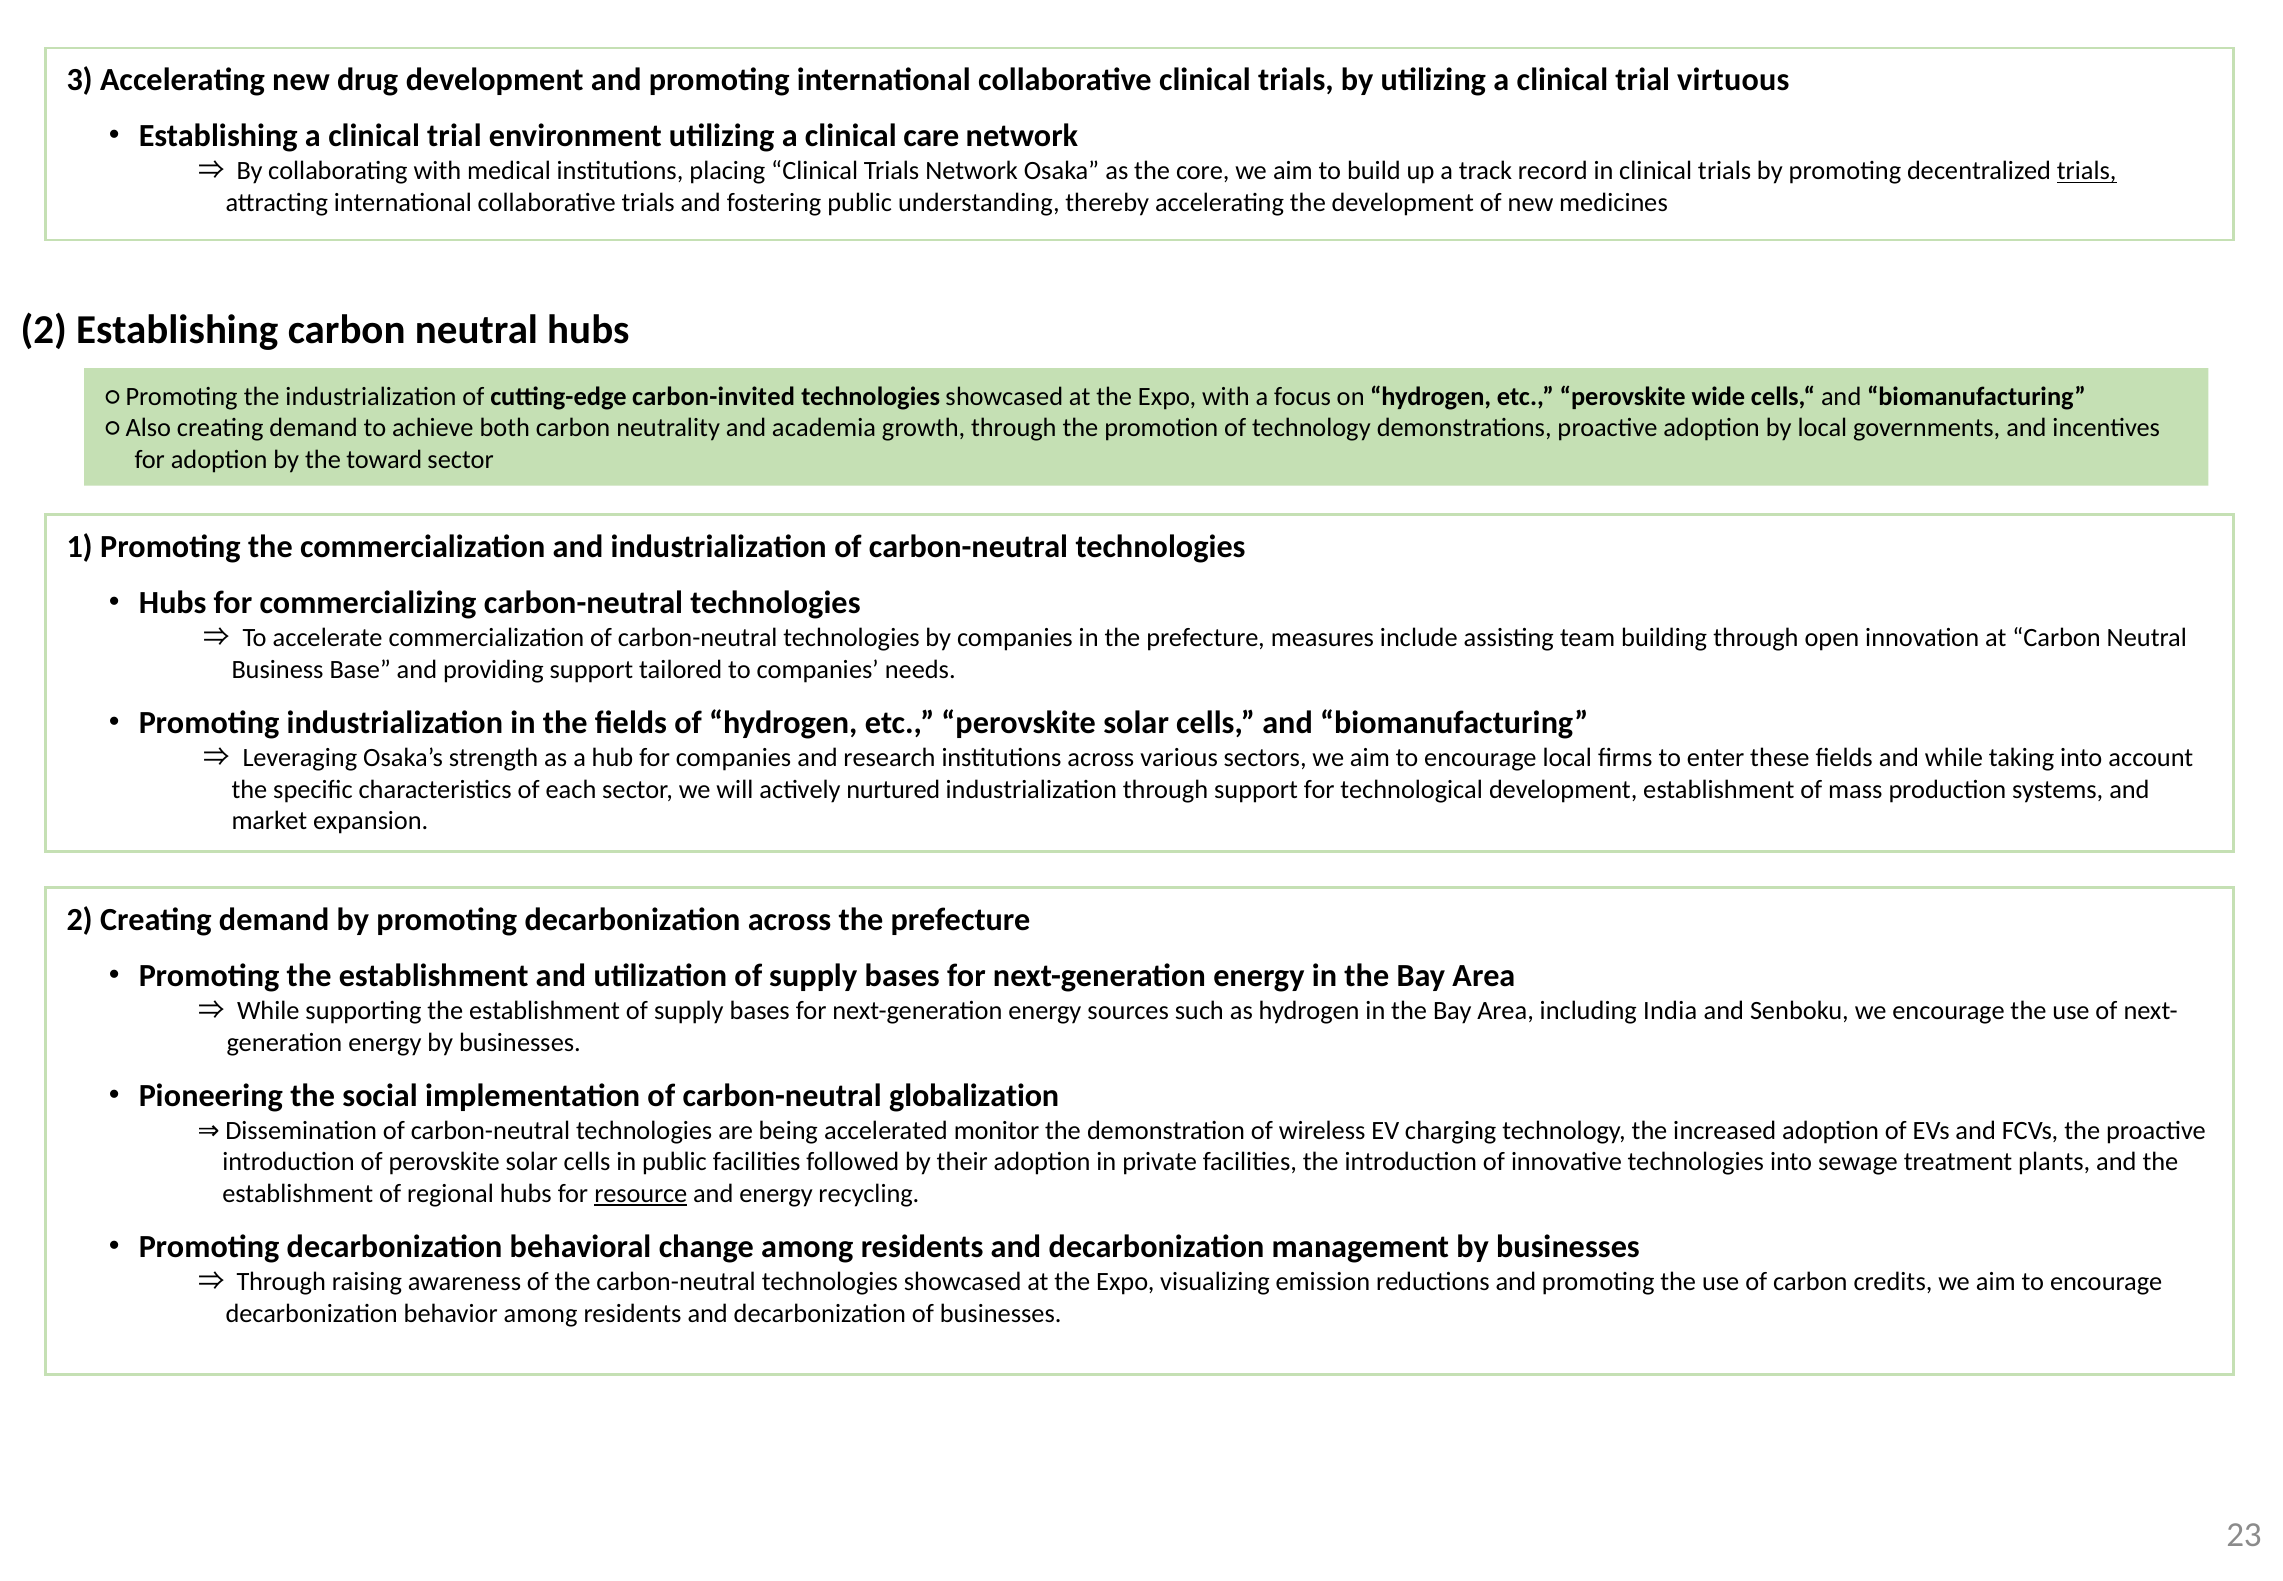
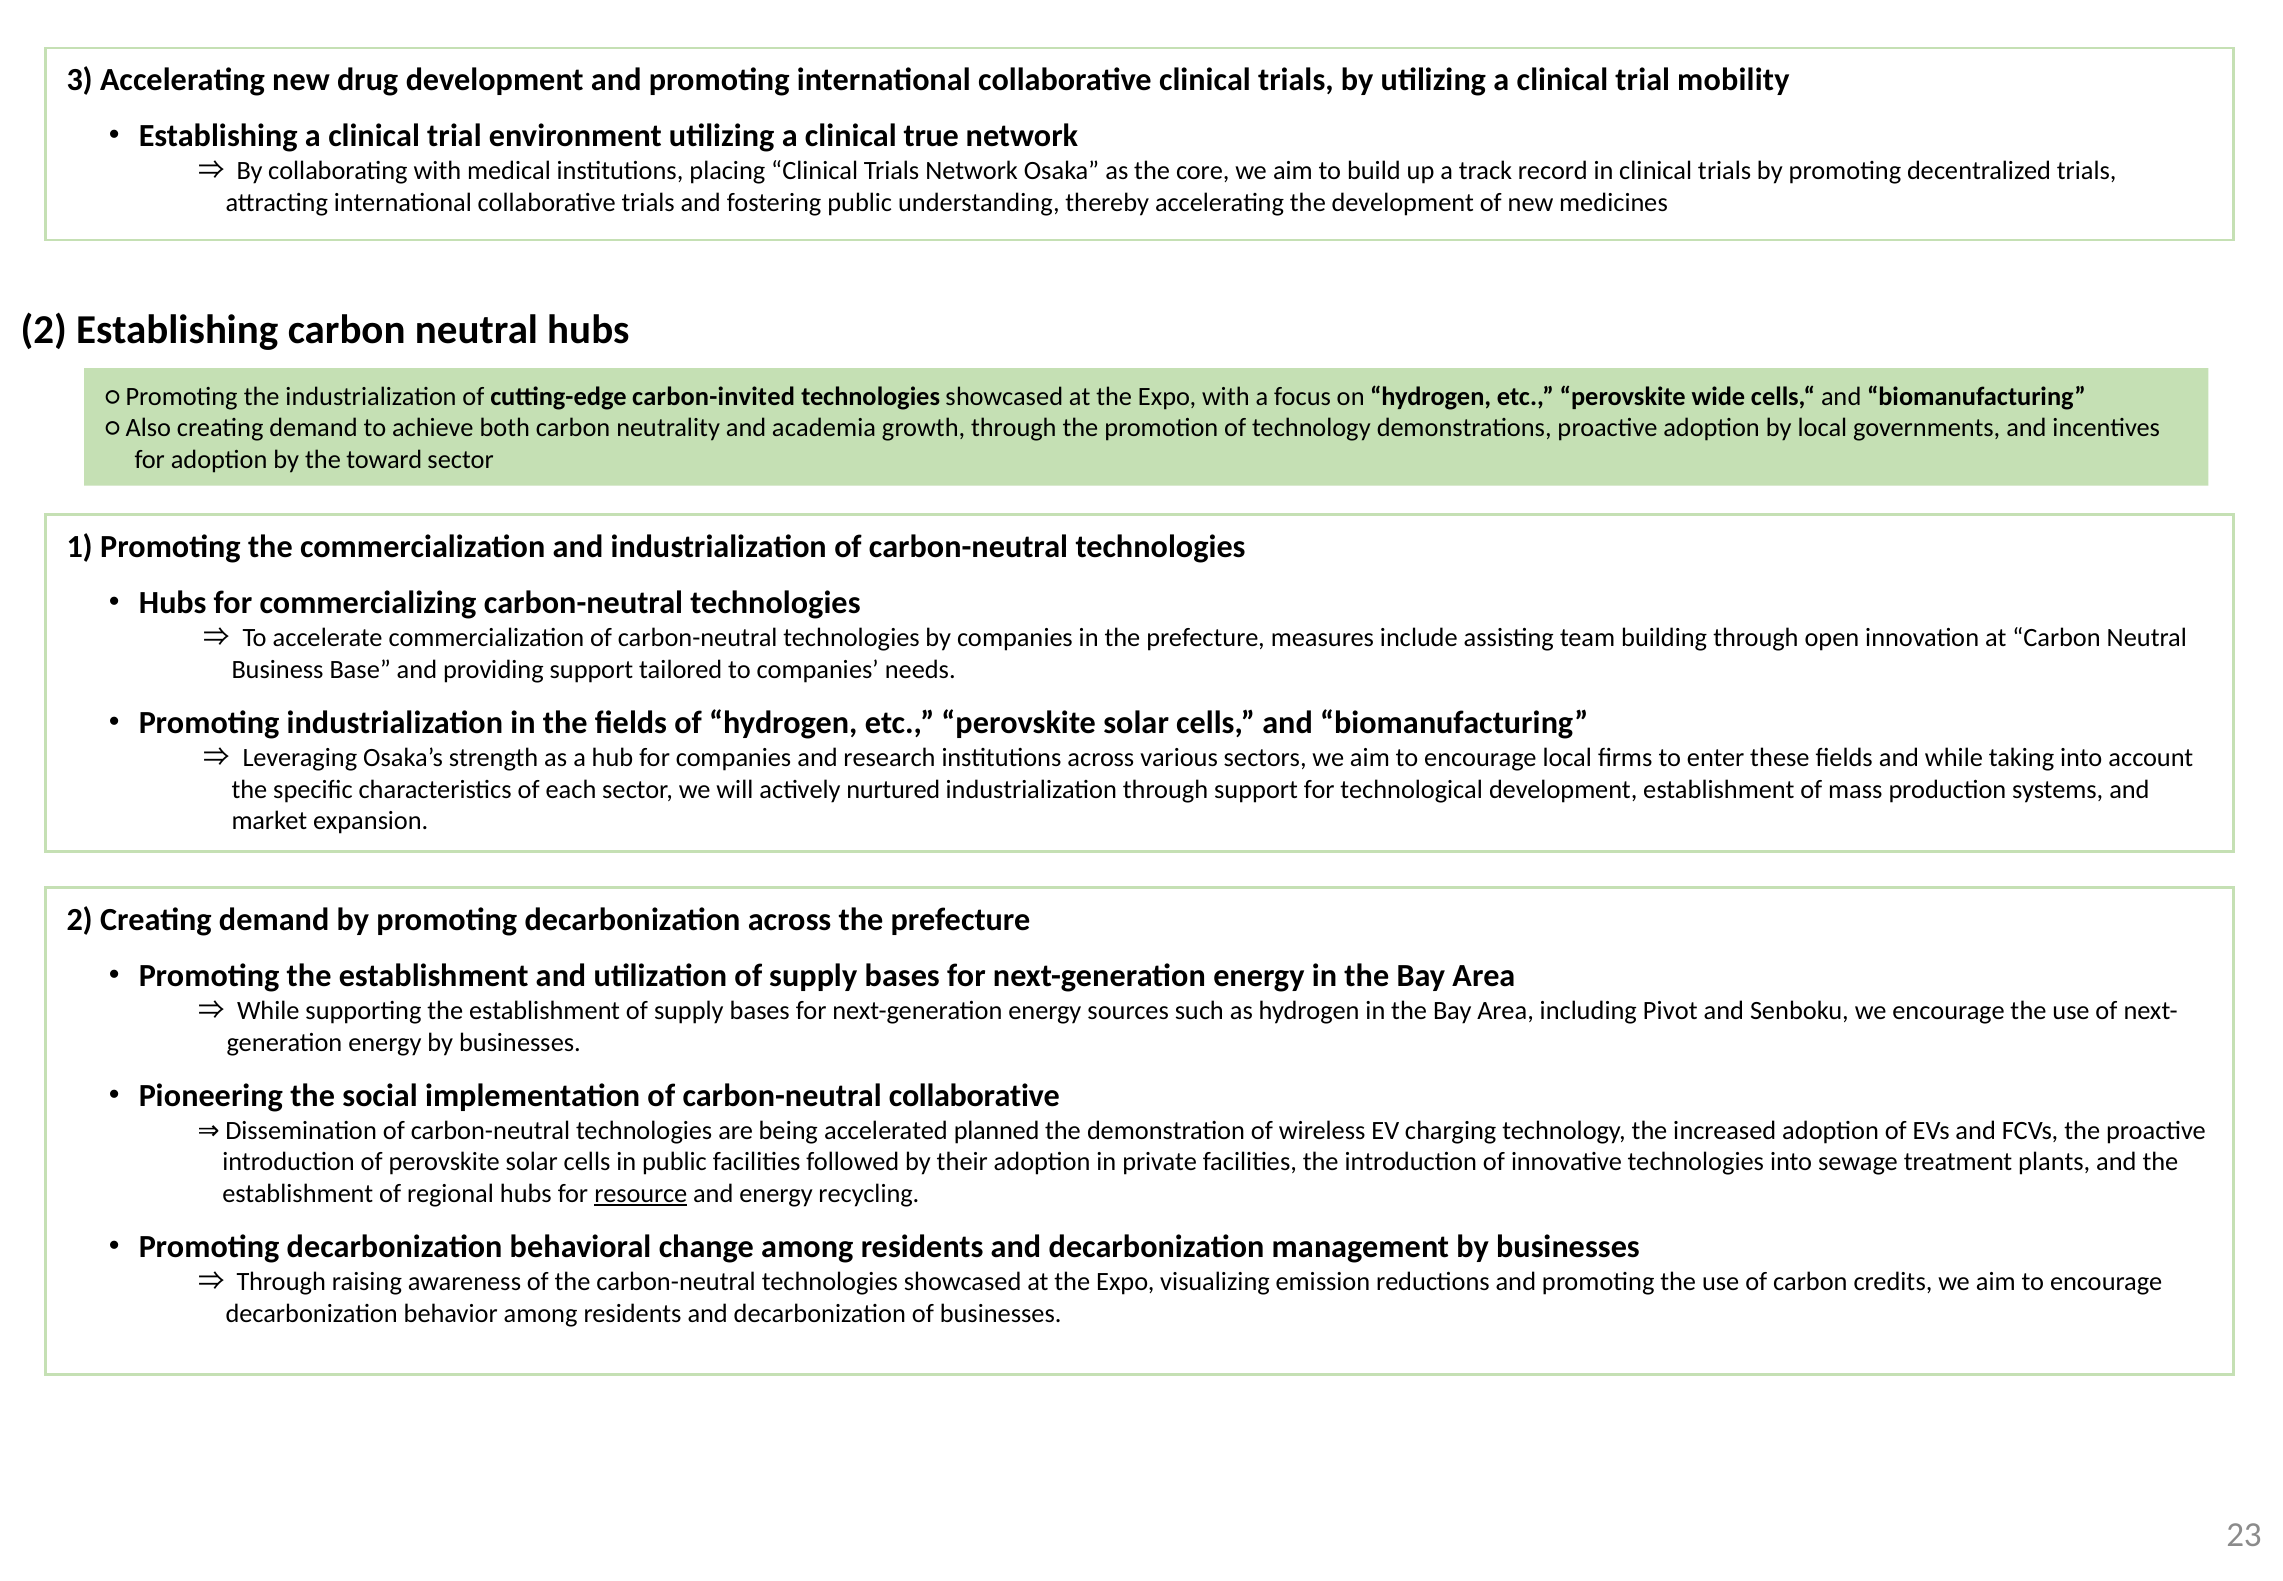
virtuous: virtuous -> mobility (1733, 80)
care: care -> true (931, 136)
trials underline: present -> none (2087, 171)
India: India -> Pivot (1670, 1010)
carbon-neutral globalization: globalization -> collaborative (974, 1095)
monitor: monitor -> planned (997, 1130)
